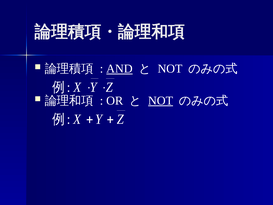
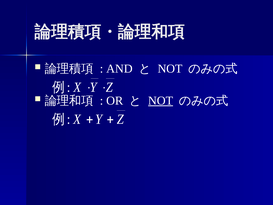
AND underline: present -> none (119, 69)
